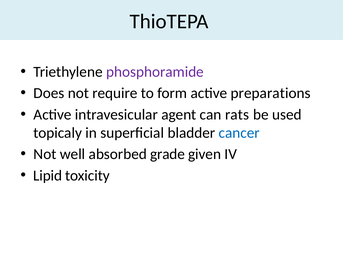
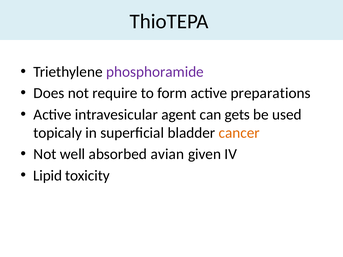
rats: rats -> gets (237, 115)
cancer colour: blue -> orange (239, 133)
grade: grade -> avian (167, 154)
